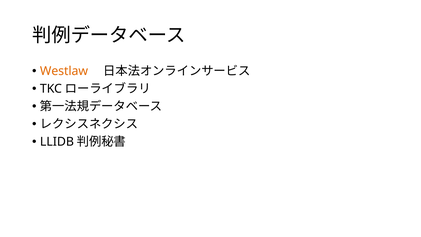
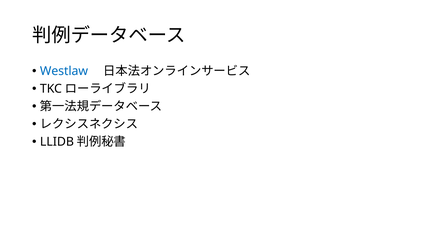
Westlaw colour: orange -> blue (64, 71)
